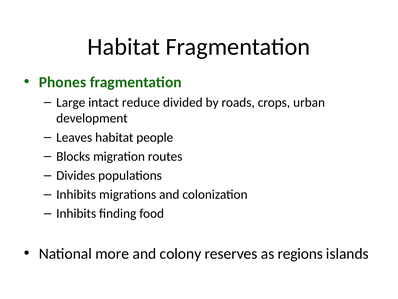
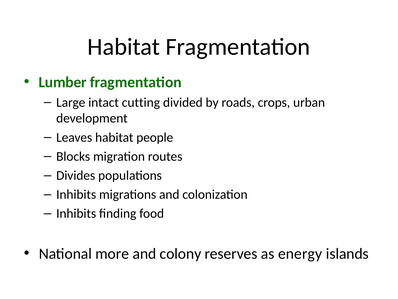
Phones: Phones -> Lumber (63, 82)
reduce: reduce -> cutting (141, 102)
regions: regions -> energy (300, 253)
